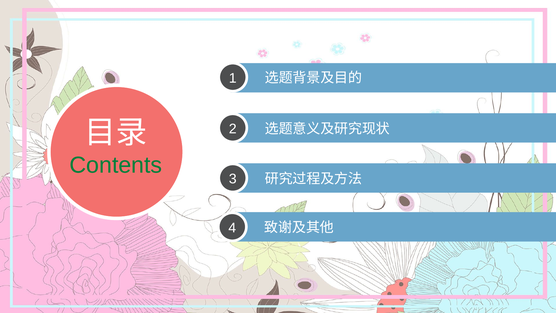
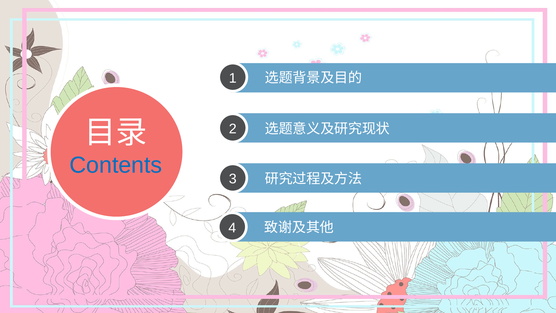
Contents colour: green -> blue (116, 165)
